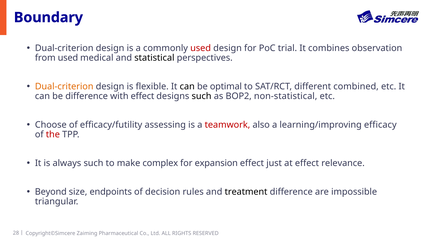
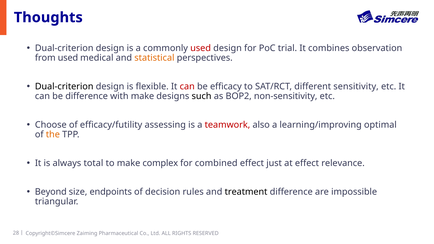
Boundary: Boundary -> Thoughts (48, 17)
statistical colour: black -> orange (154, 58)
Dual-criterion colour: orange -> black (64, 87)
can colour: black -> red (187, 87)
optimal: optimal -> efficacy (226, 87)
combined: combined -> sensitivity (356, 87)
with effect: effect -> make (143, 96)
non-statistical: non-statistical -> non-sensitivity (286, 96)
efficacy: efficacy -> optimal (380, 125)
the colour: red -> orange (53, 135)
always such: such -> total (93, 163)
expansion: expansion -> combined (216, 163)
